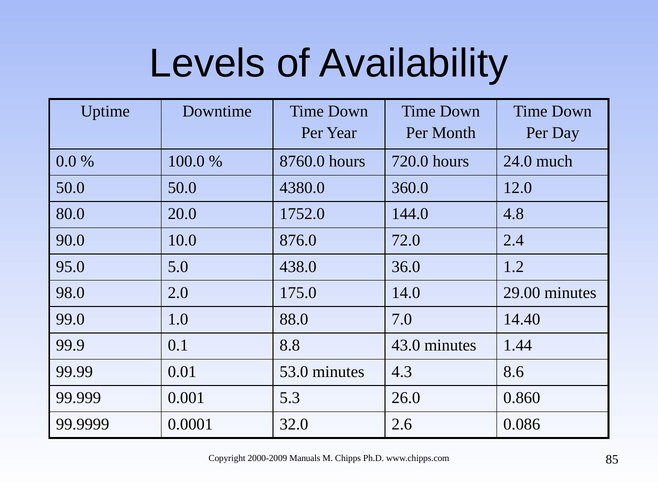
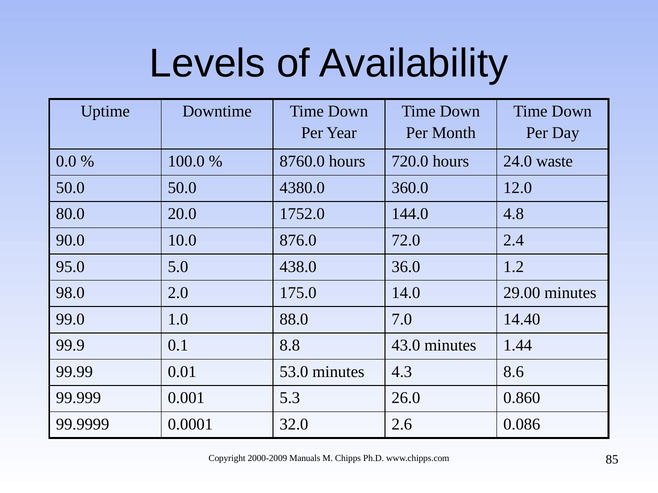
much: much -> waste (555, 162)
